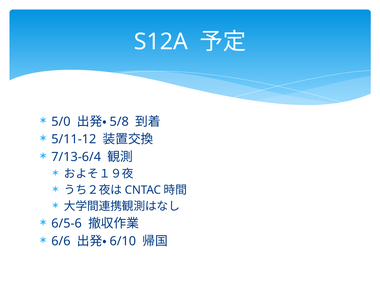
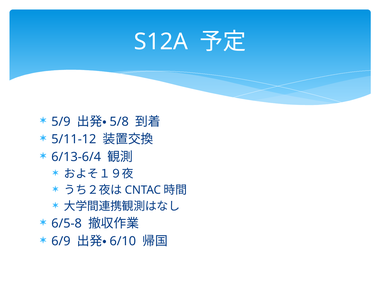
5/0: 5/0 -> 5/9 (61, 122)
7/13-6/4: 7/13-6/4 -> 6/13-6/4 (76, 157)
6/5-6: 6/5-6 -> 6/5-8 (67, 224)
6/6: 6/6 -> 6/9 (61, 241)
